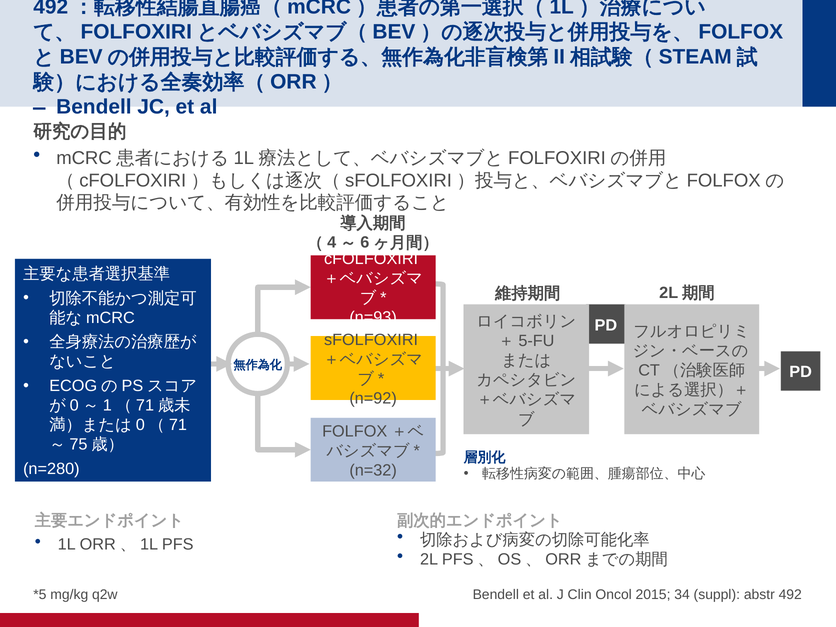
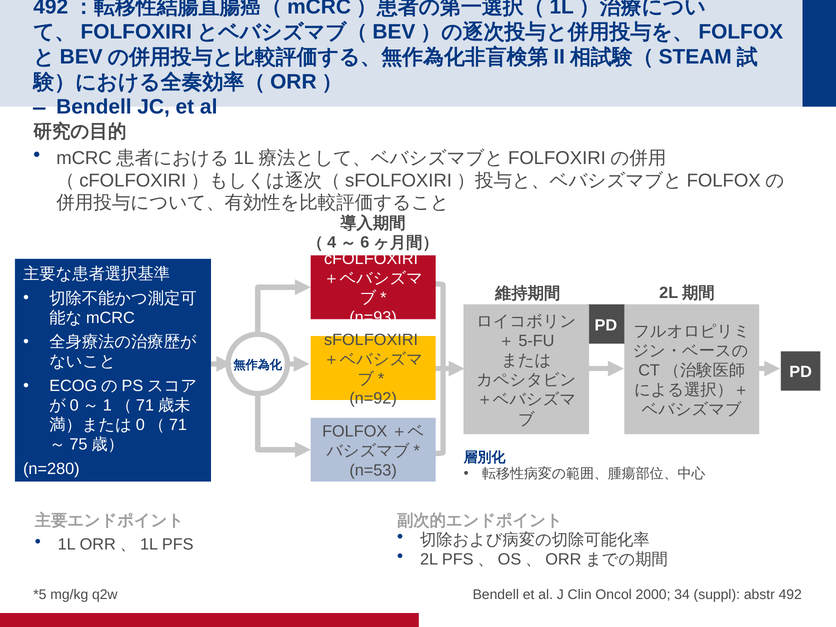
n=32: n=32 -> n=53 (373, 470)
2015: 2015 -> 2000 (653, 594)
